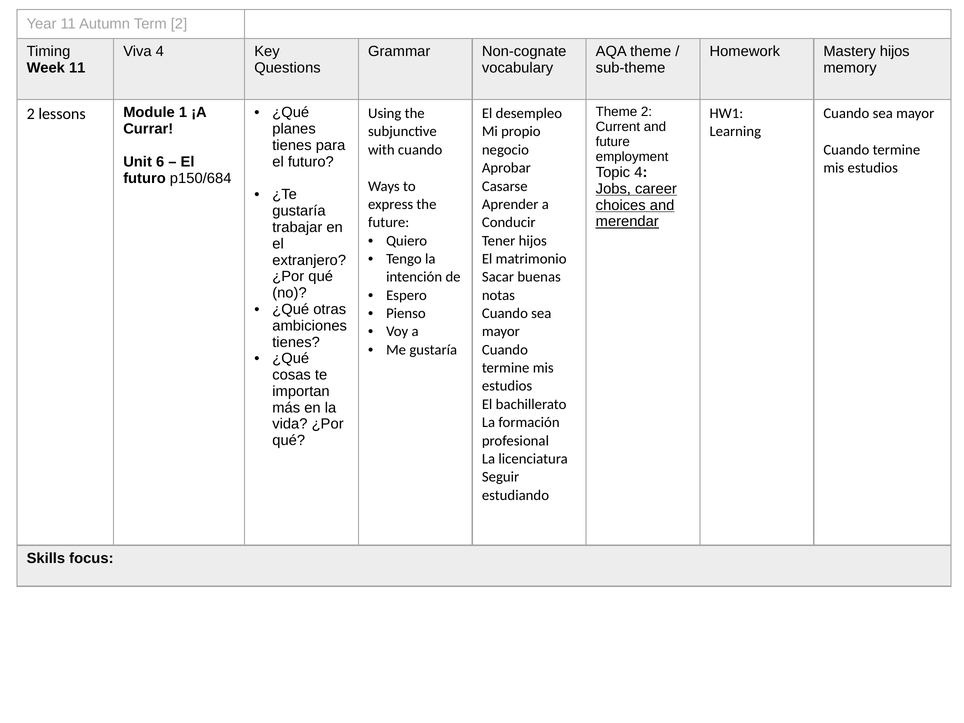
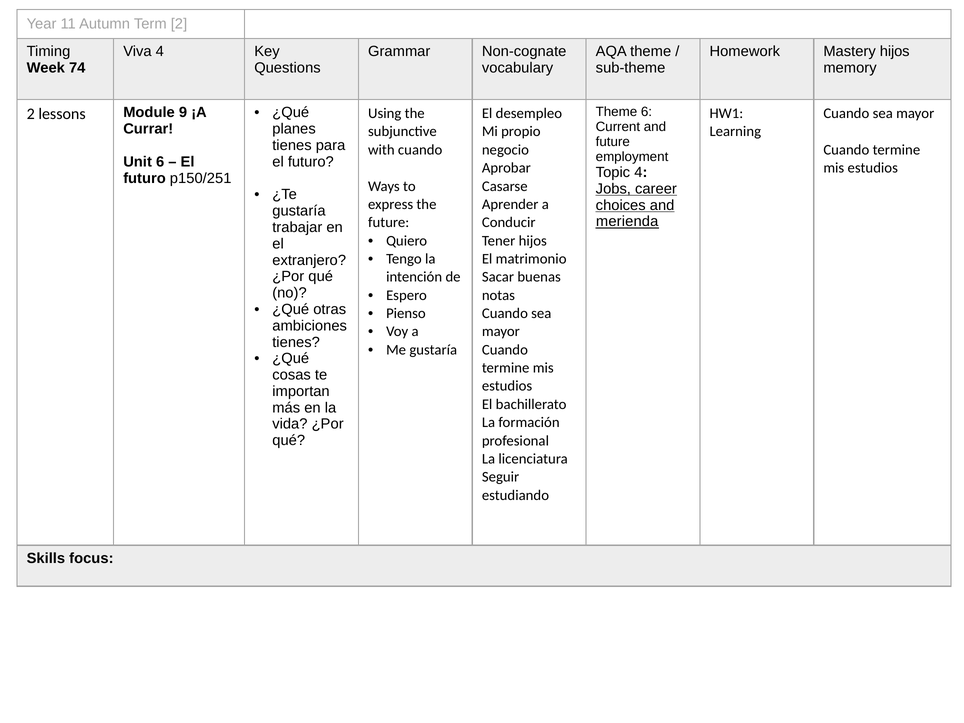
Week 11: 11 -> 74 (77, 68)
Theme 2: 2 -> 6 (646, 112)
1: 1 -> 9 (183, 113)
p150/684: p150/684 -> p150/251 (201, 178)
merendar: merendar -> merienda (627, 222)
